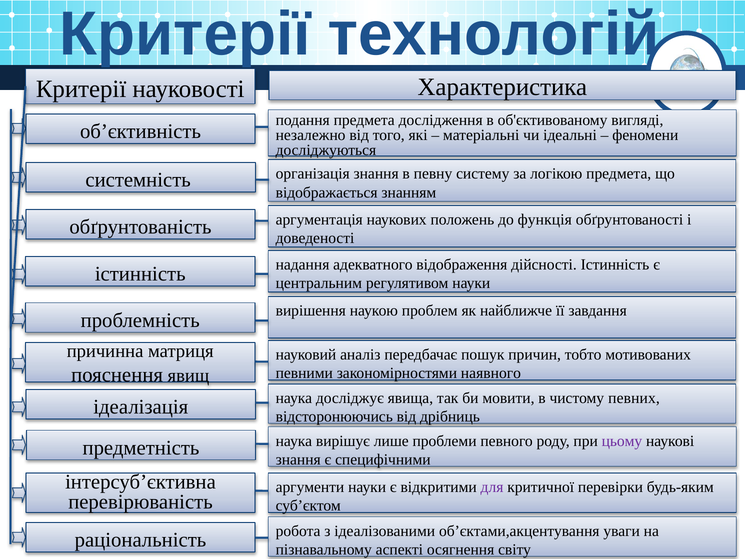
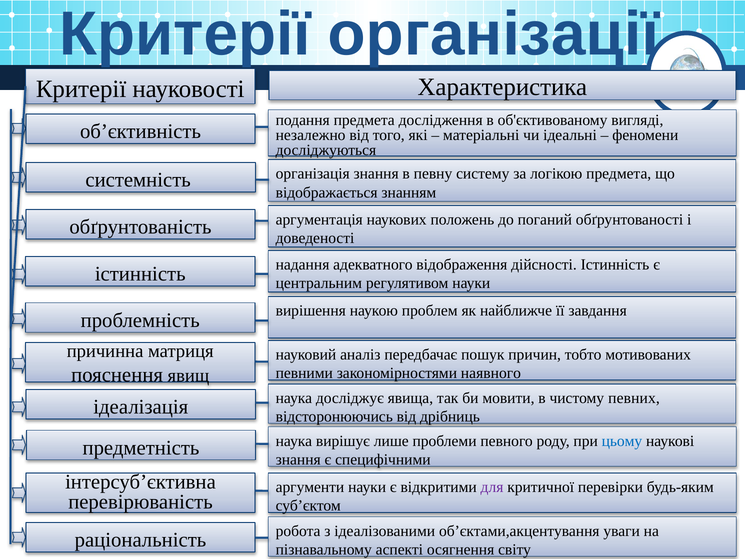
технологій: технологій -> організації (493, 34)
функція: функція -> поганий (545, 220)
цьому colour: purple -> blue (622, 441)
